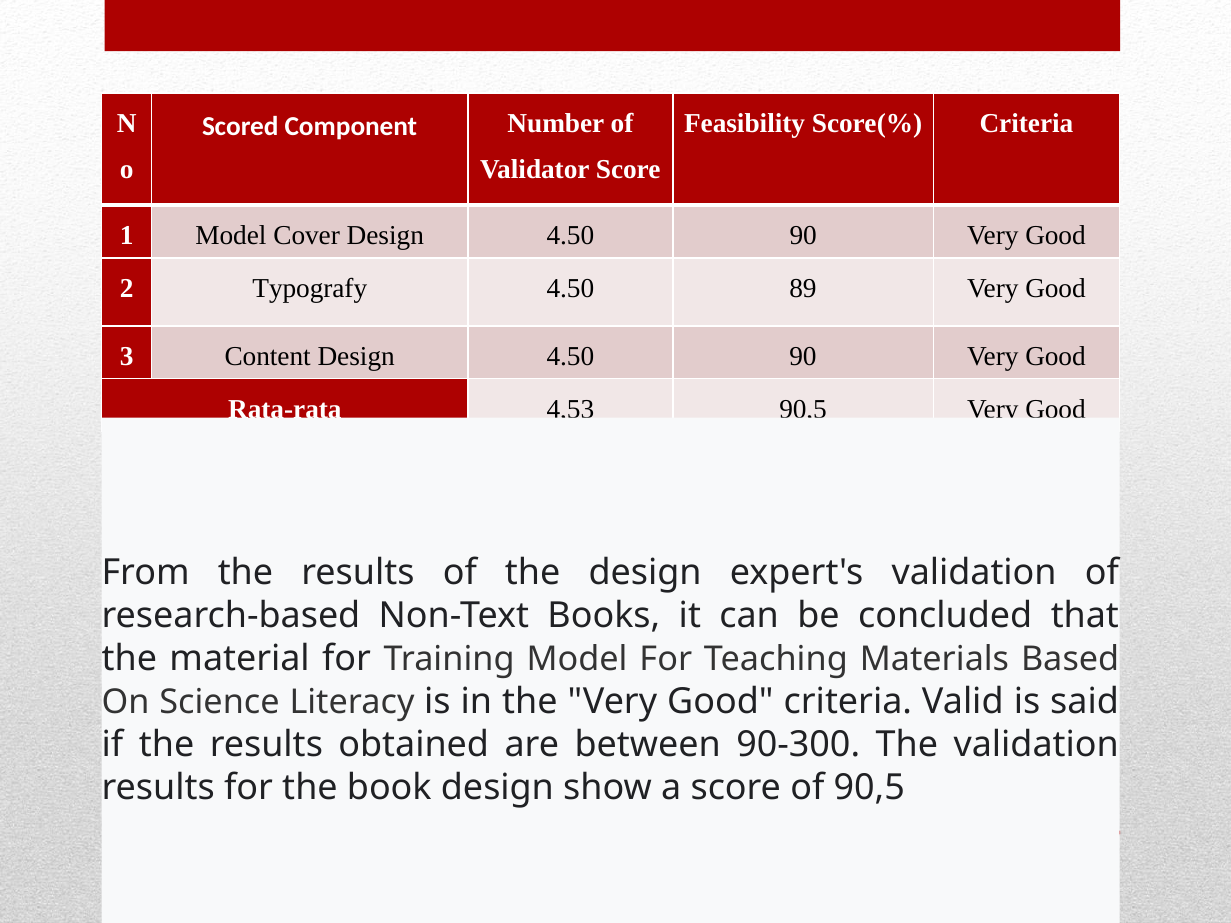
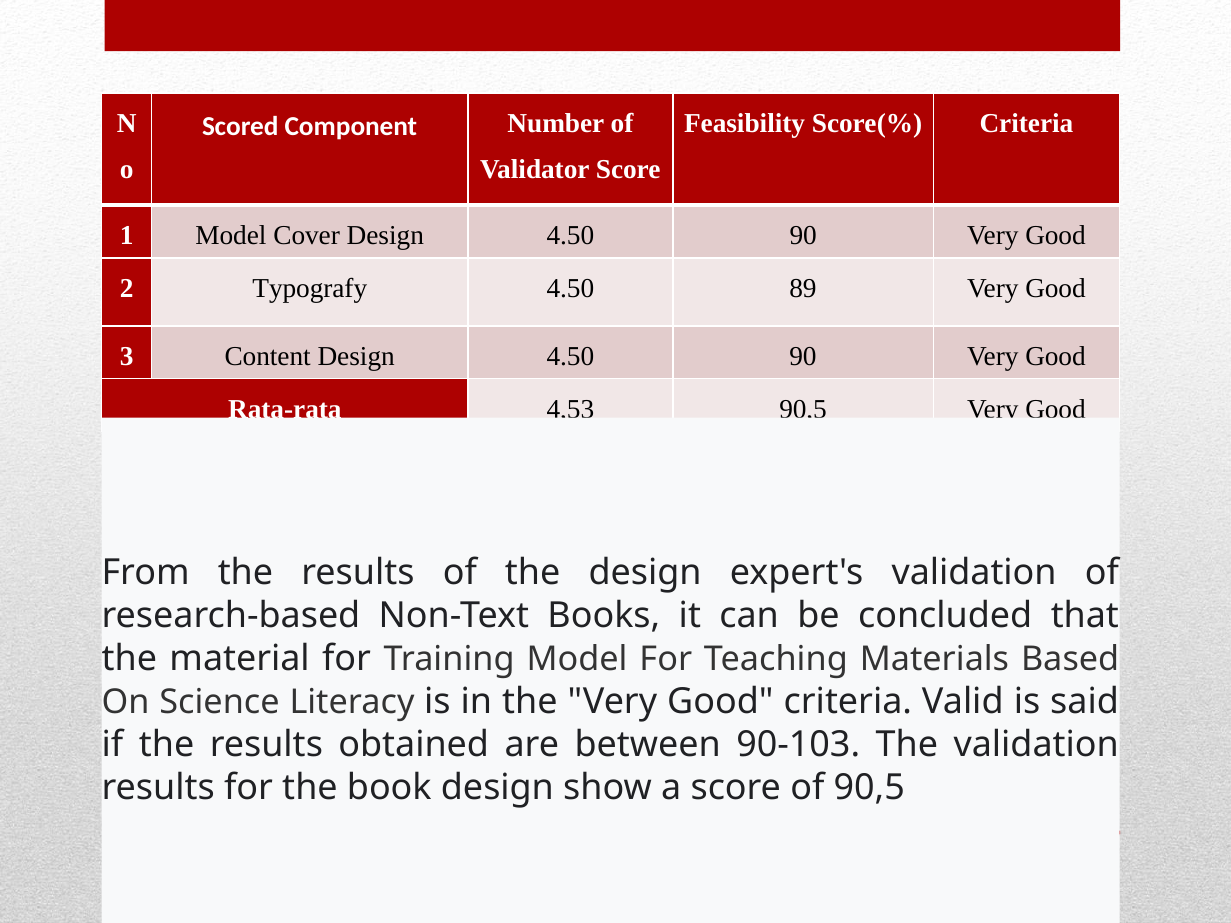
90-300: 90-300 -> 90-103 (798, 745)
